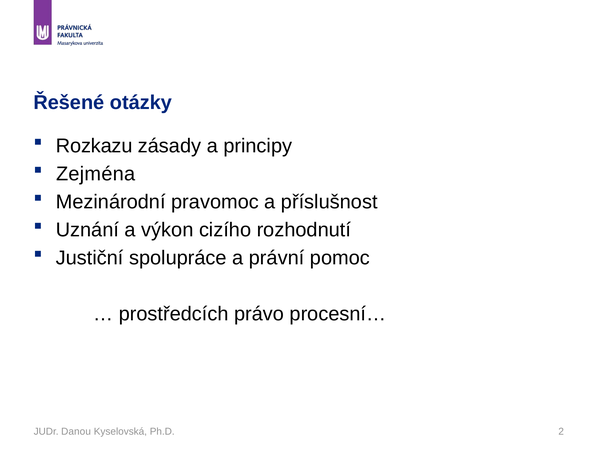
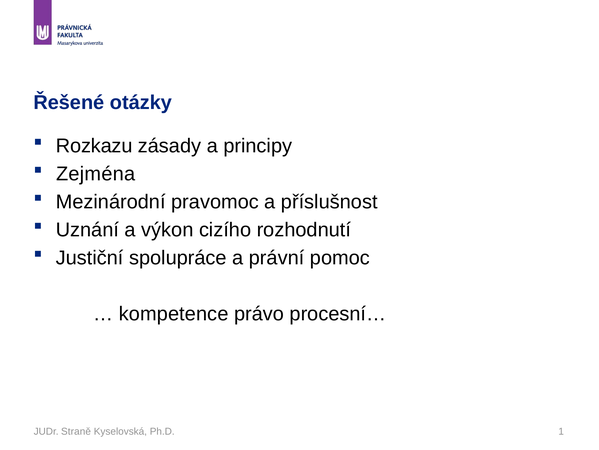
prostředcích: prostředcích -> kompetence (174, 313)
Danou: Danou -> Straně (76, 431)
2: 2 -> 1 (561, 431)
